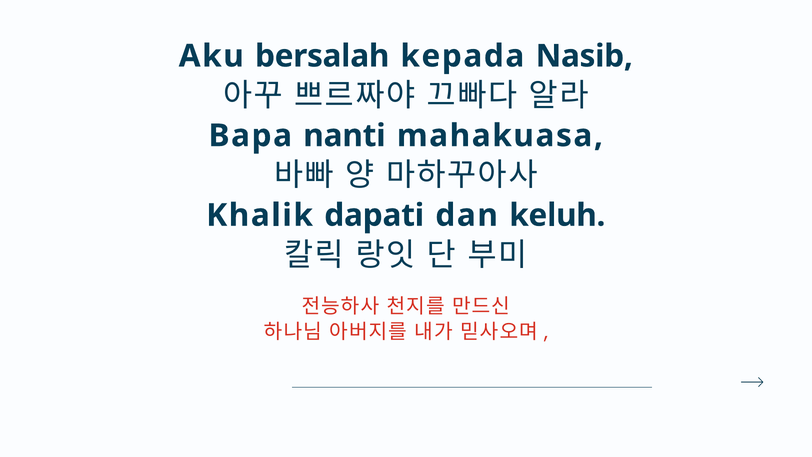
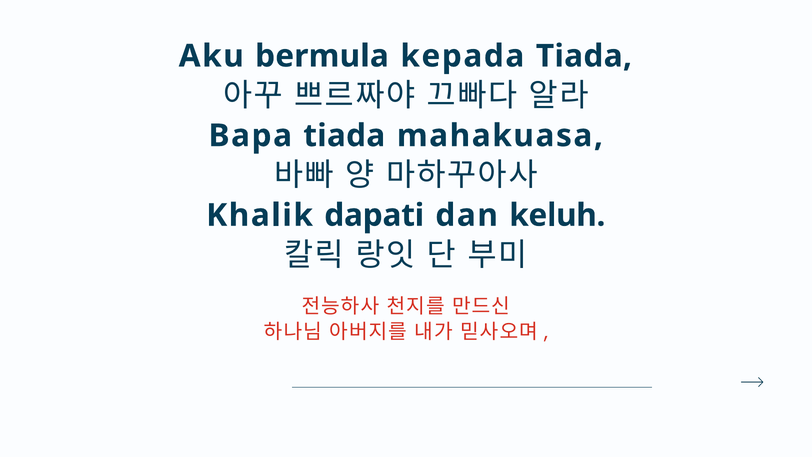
bersalah: bersalah -> bermula (322, 56)
kepada Nasib: Nasib -> Tiada (584, 56)
Bapa nanti: nanti -> tiada (344, 136)
